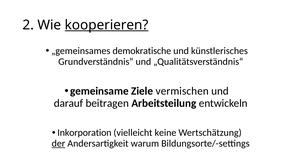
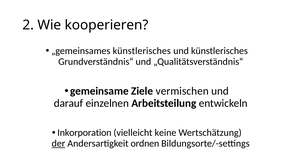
kooperieren underline: present -> none (107, 25)
„gemeinsames demokratische: demokratische -> künstlerisches (142, 51)
beitragen: beitragen -> einzelnen (107, 103)
warum: warum -> ordnen (145, 143)
